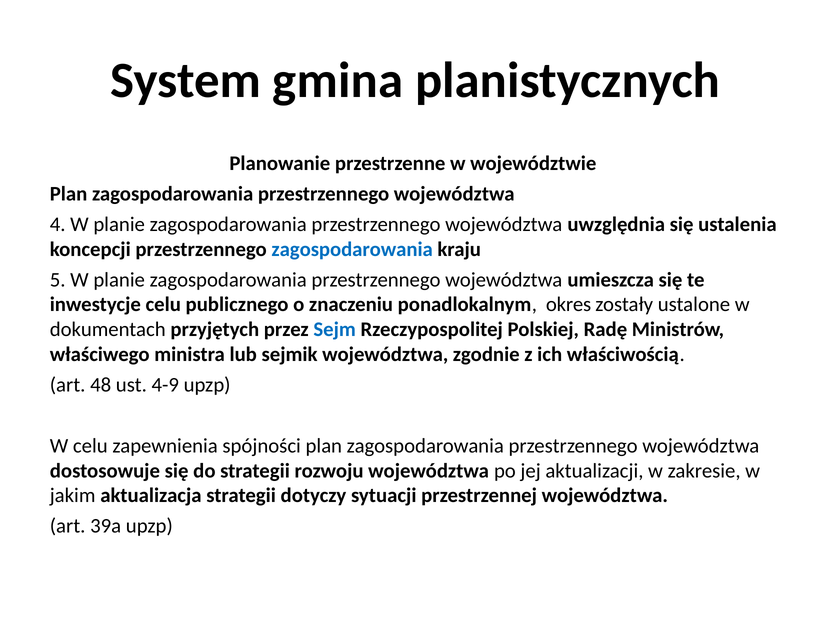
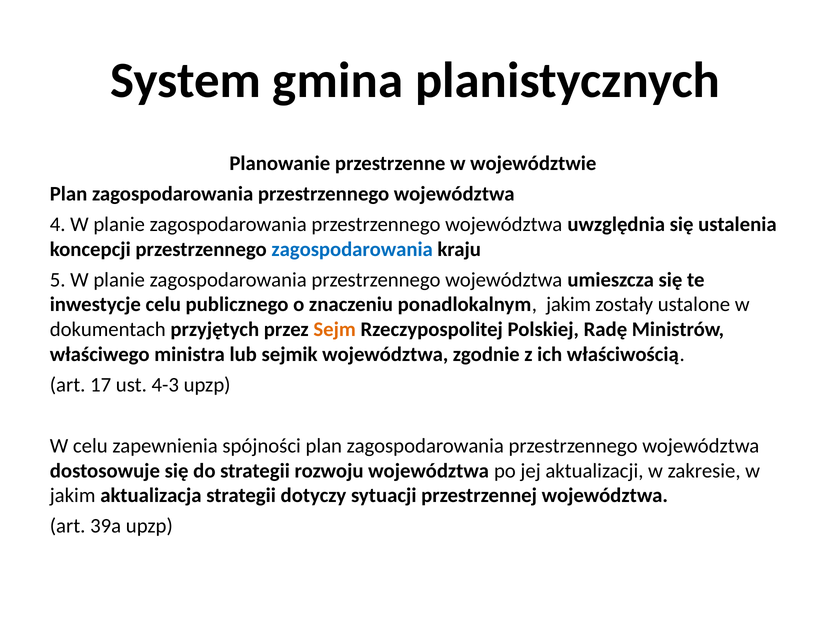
ponadlokalnym okres: okres -> jakim (569, 305)
Sejm colour: blue -> orange (335, 330)
48: 48 -> 17 (101, 385)
4-9: 4-9 -> 4-3 (165, 385)
